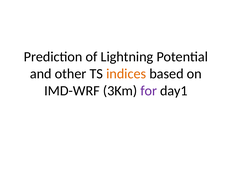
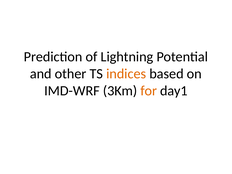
for colour: purple -> orange (149, 91)
